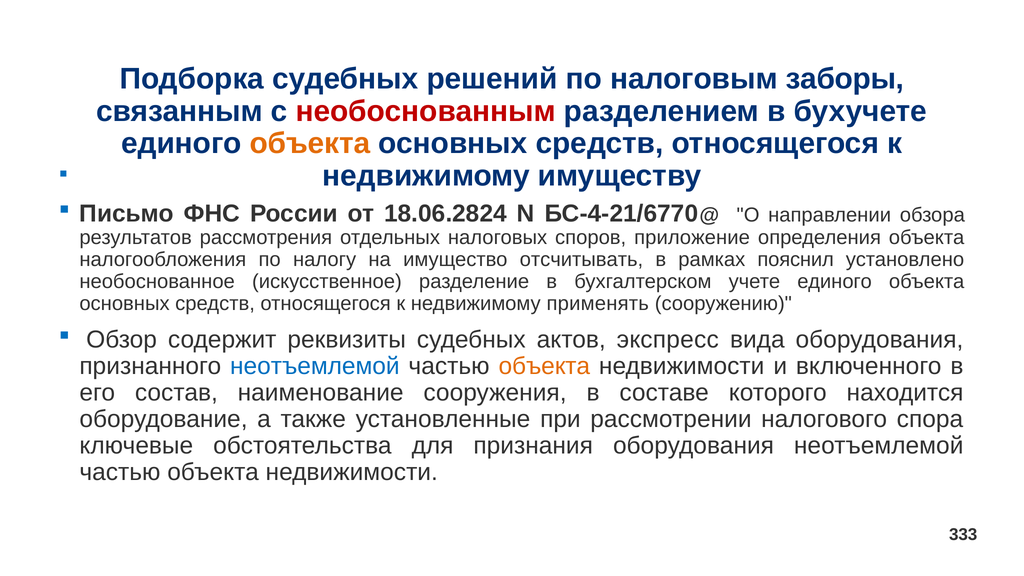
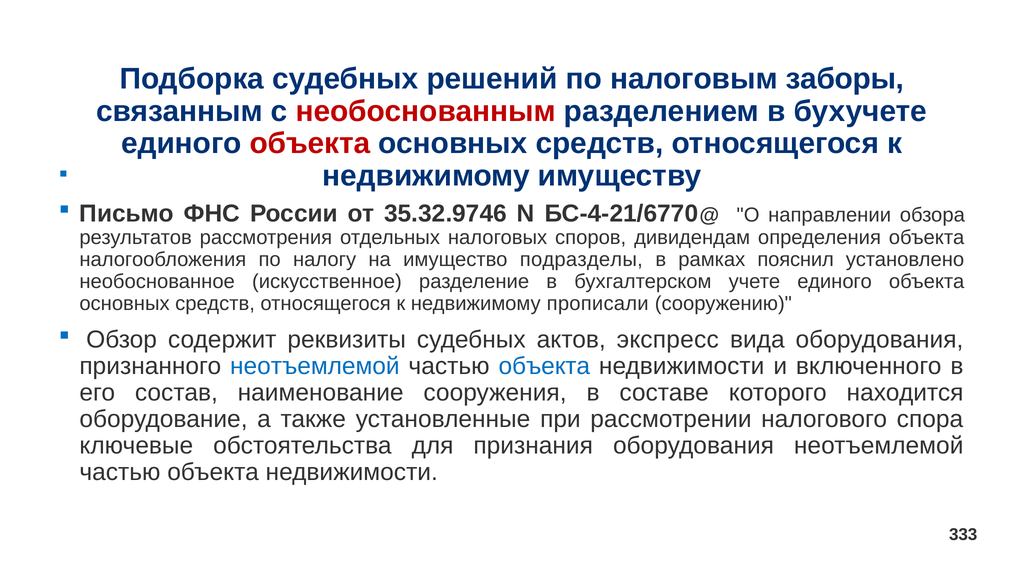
объекта colour: orange -> red (310, 144)
18.06.2824: 18.06.2824 -> 35.32.9746 (446, 214)
приложение: приложение -> дивидендам (692, 238)
отсчитывать: отсчитывать -> подразделы (581, 260)
применять: применять -> прописали (598, 303)
объекта colour: orange -> blue (544, 366)
